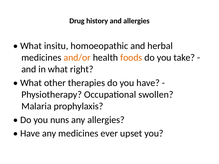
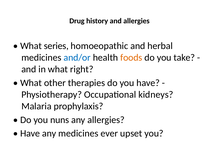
insitu: insitu -> series (56, 46)
and/or colour: orange -> blue (77, 58)
swollen: swollen -> kidneys (156, 95)
